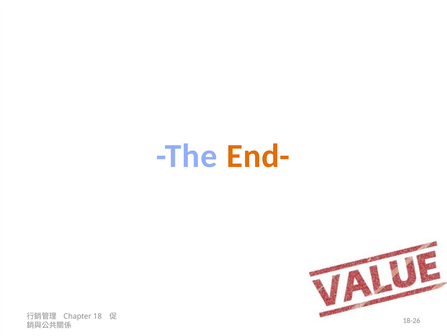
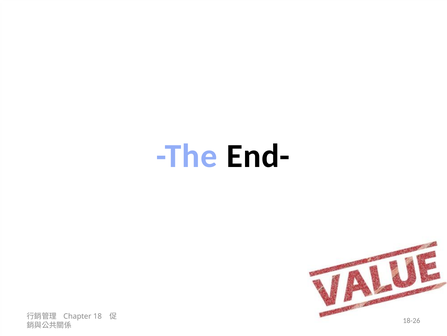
End- colour: orange -> black (258, 156)
